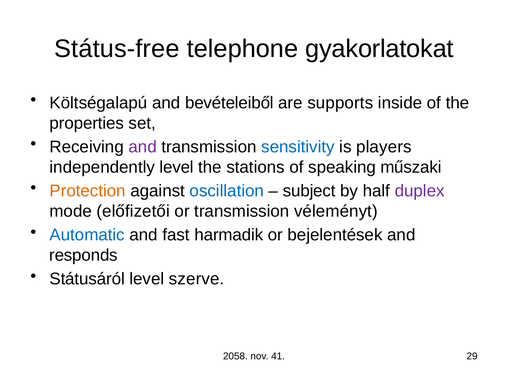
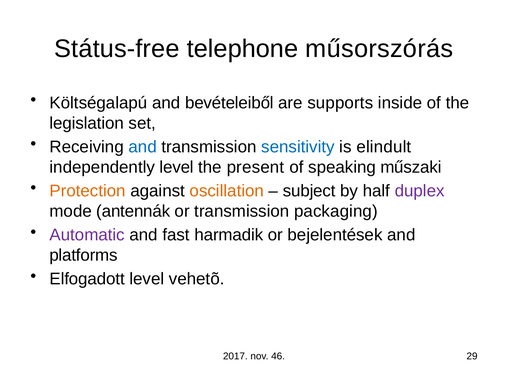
gyakorlatokat: gyakorlatokat -> műsorszórás (379, 49)
properties: properties -> legislation (87, 123)
and colour: purple -> blue (143, 147)
players: players -> elindult (384, 147)
stations: stations -> present (255, 167)
oscillation colour: blue -> orange (227, 191)
előfizetői: előfizetői -> antennák (133, 211)
véleményt: véleményt -> packaging (336, 211)
Automatic colour: blue -> purple (87, 235)
responds: responds -> platforms (84, 255)
Státusáról: Státusáról -> Elfogadott (87, 279)
szerve: szerve -> vehetõ (197, 279)
2058: 2058 -> 2017 (235, 356)
41: 41 -> 46 (278, 356)
